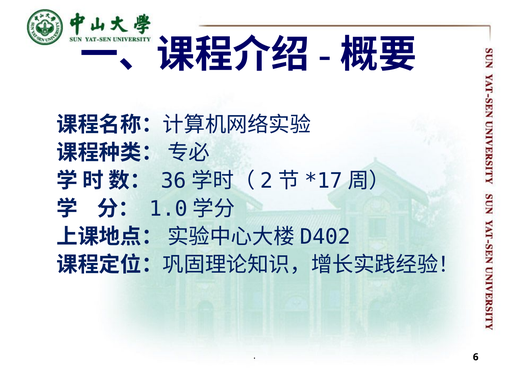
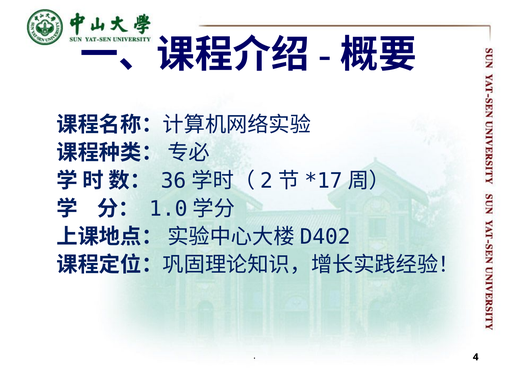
6: 6 -> 4 (476, 357)
